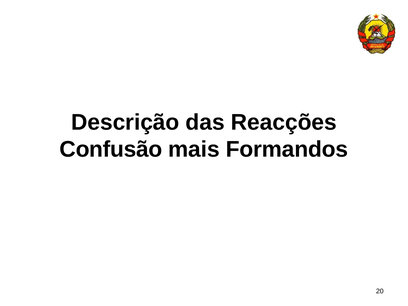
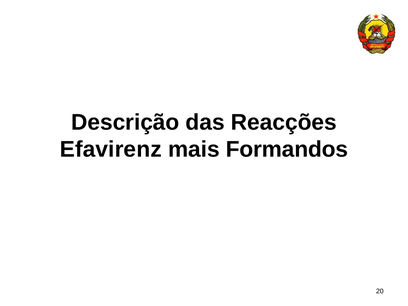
Confusão: Confusão -> Efavirenz (111, 149)
